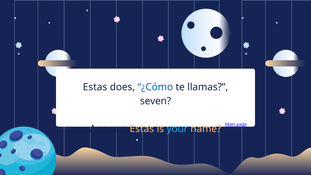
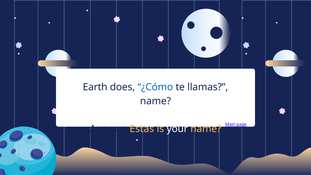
Estas: Estas -> Earth (95, 87)
seven: seven -> name (156, 101)
your colour: light blue -> white (177, 129)
